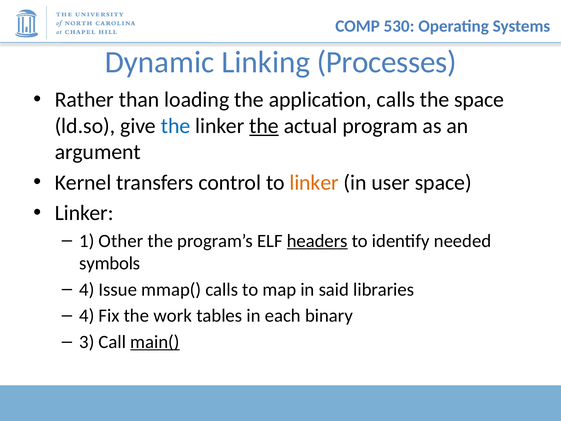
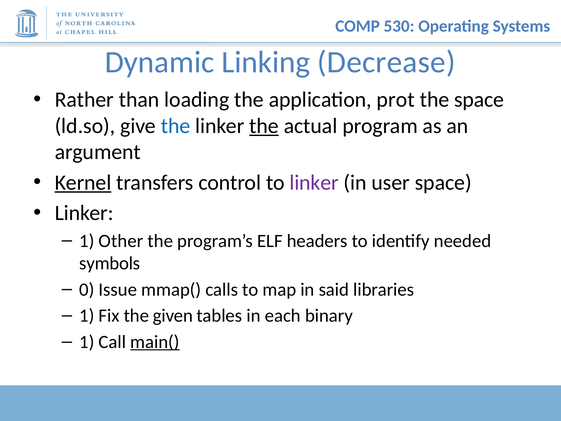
Processes: Processes -> Decrease (386, 62)
application calls: calls -> prot (396, 100)
Kernel underline: none -> present (83, 182)
linker colour: orange -> purple (314, 182)
headers underline: present -> none (317, 241)
4: 4 -> 0 (87, 289)
4: 4 -> 1 (87, 315)
work: work -> given (173, 315)
3: 3 -> 1 (87, 342)
